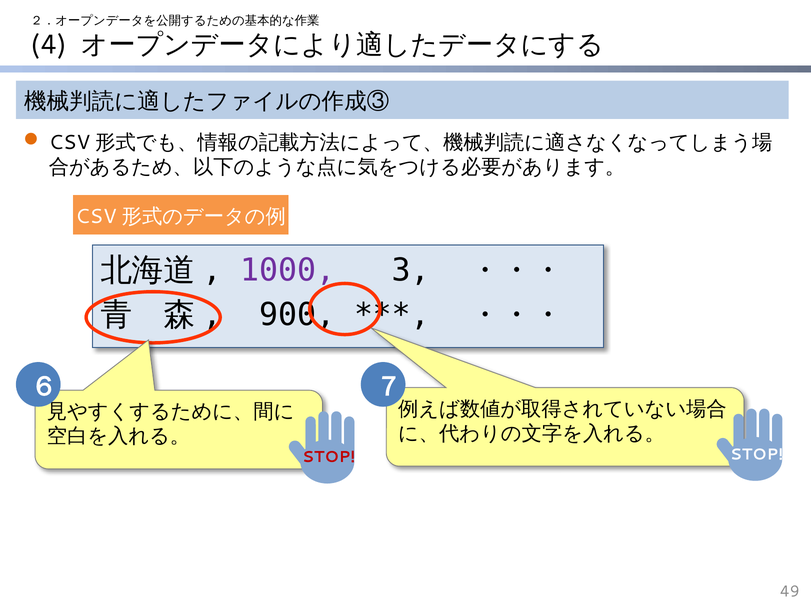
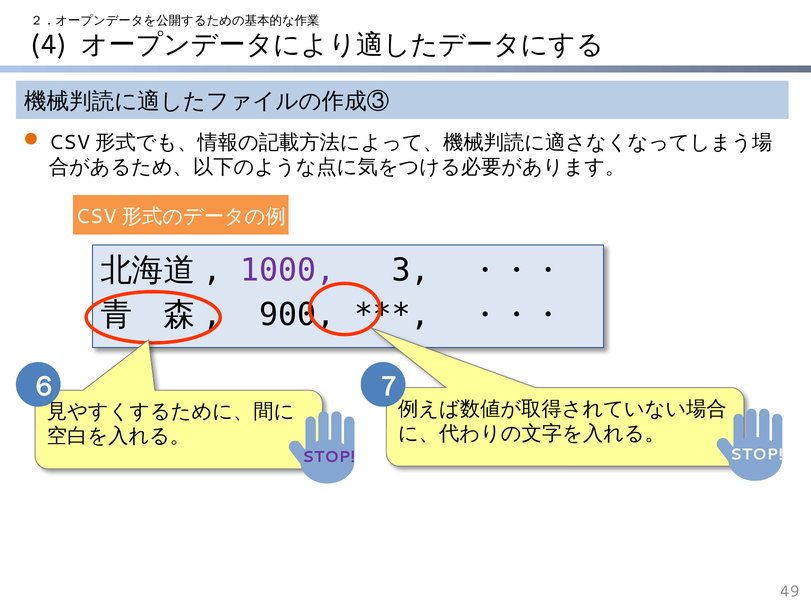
STOP colour: red -> purple (329, 457)
